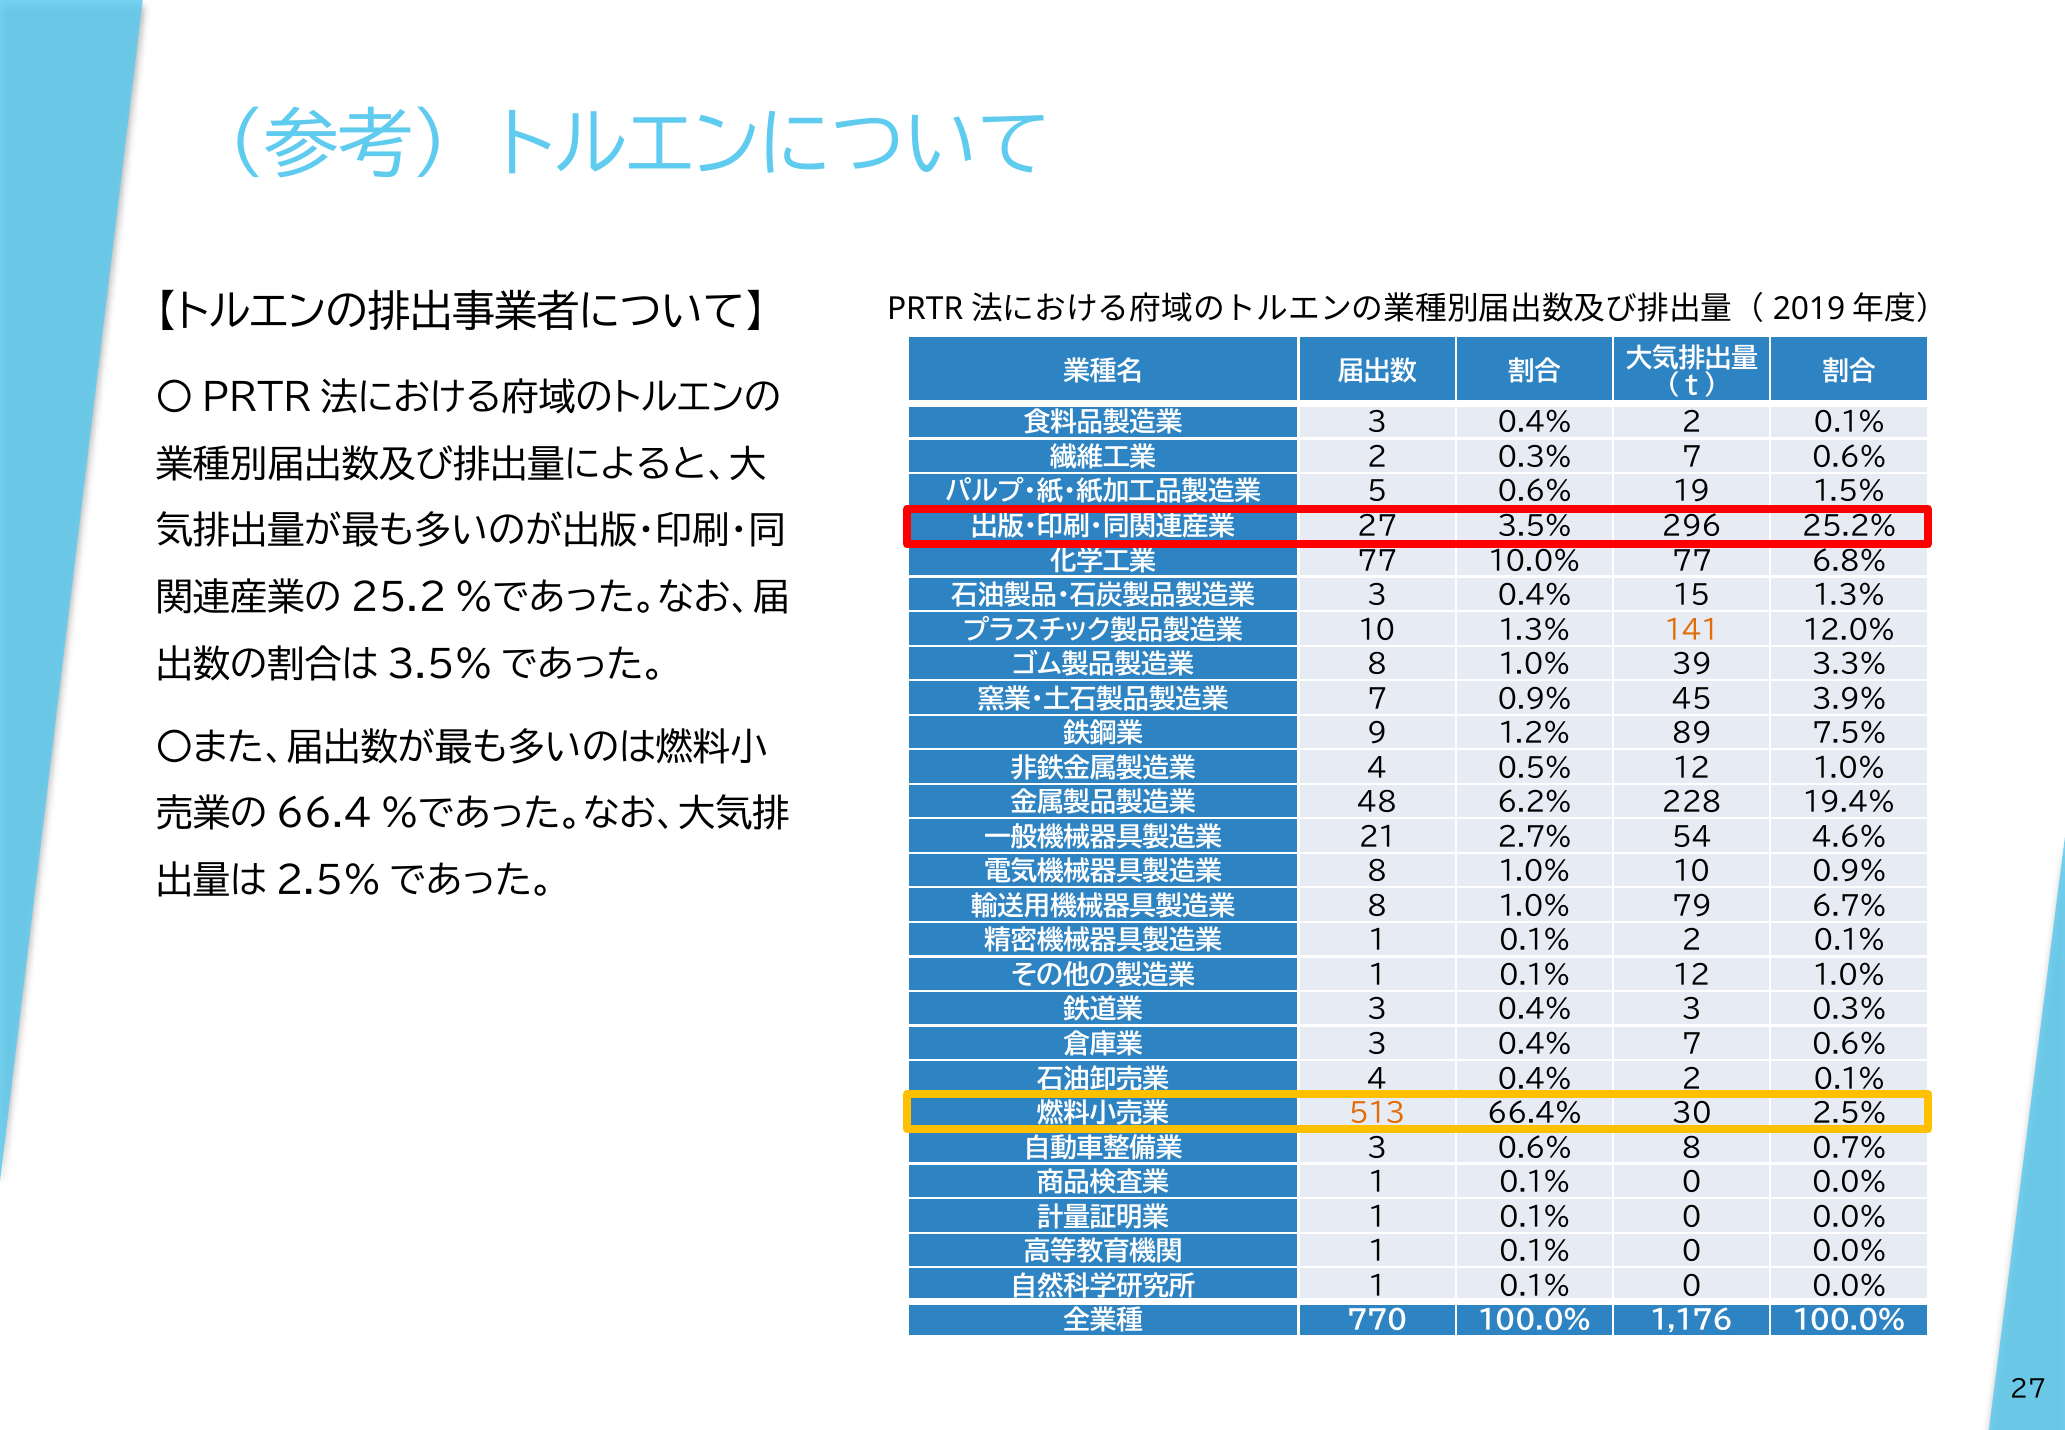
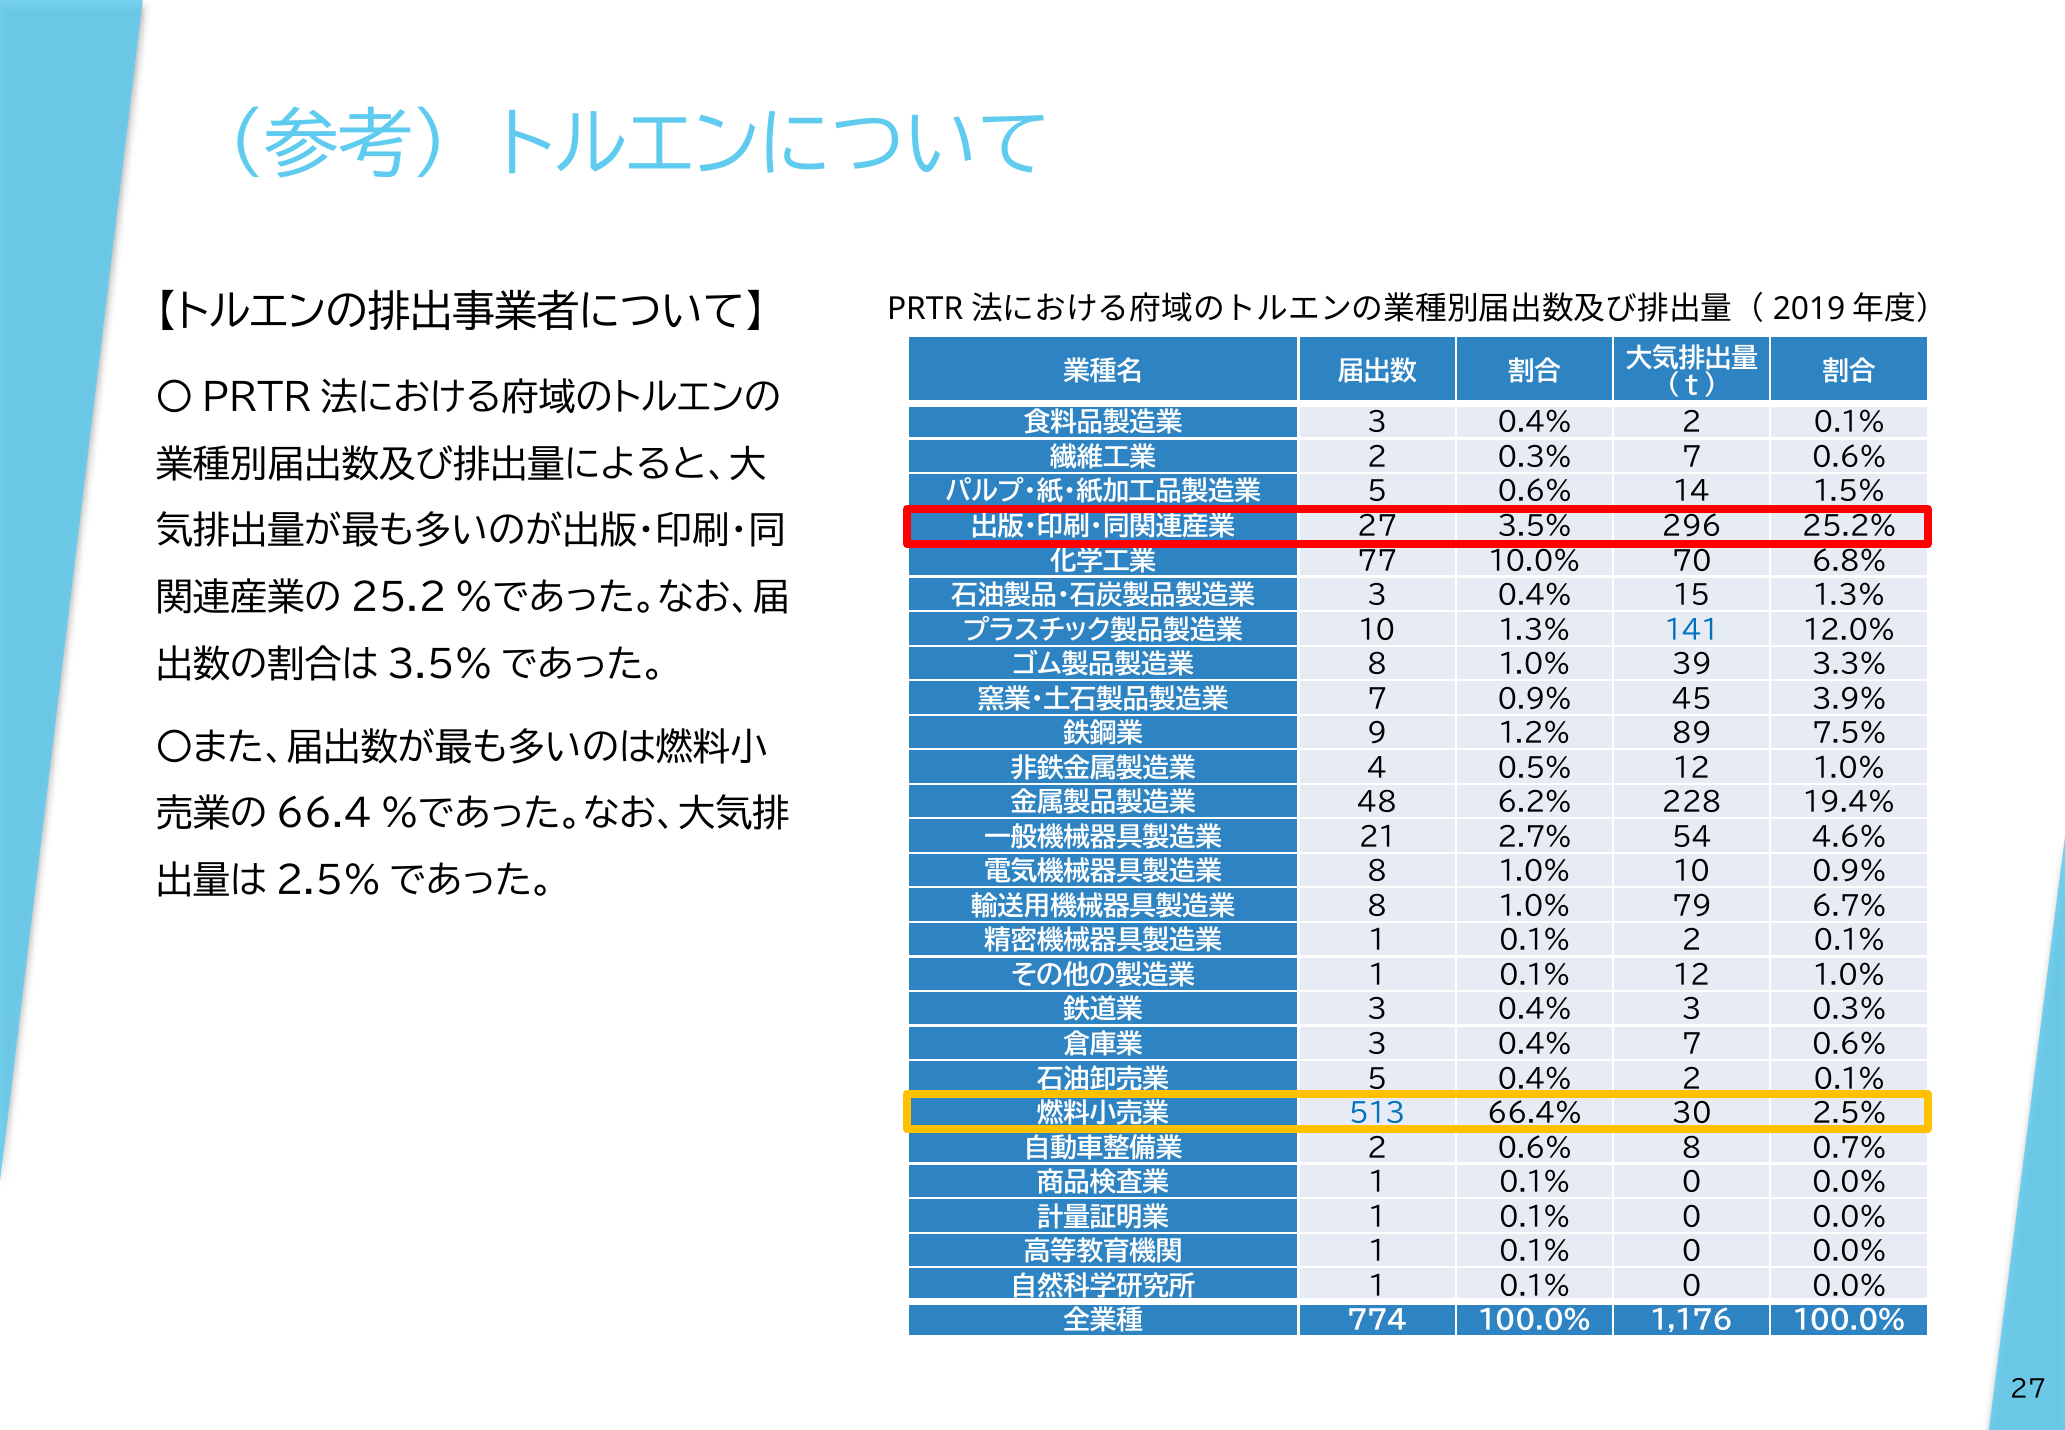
19: 19 -> 14 (1692, 492)
10.0% 77: 77 -> 70 (1692, 561)
141 colour: orange -> blue (1692, 630)
4: 4 -> 5 (1377, 1079)
513 colour: orange -> blue (1377, 1113)
3: 3 -> 2 (1377, 1148)
770: 770 -> 774 (1377, 1321)
